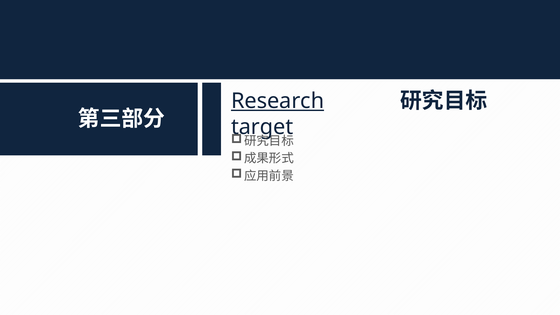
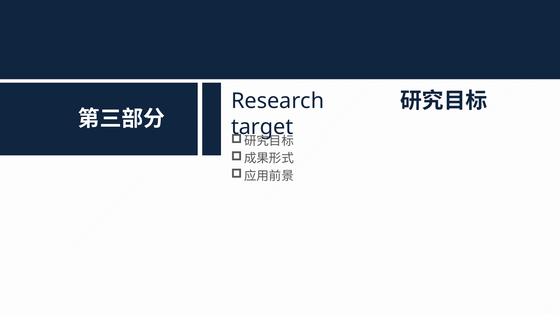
Research underline: present -> none (278, 101)
